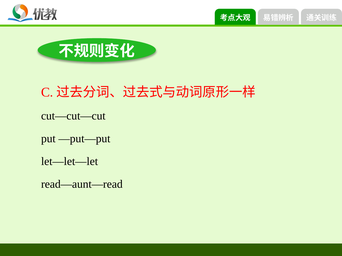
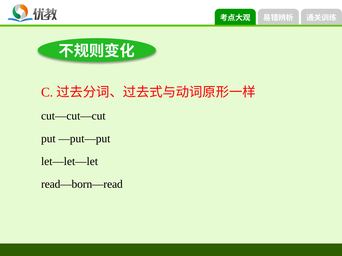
read—aunt—read: read—aunt—read -> read—born—read (82, 185)
